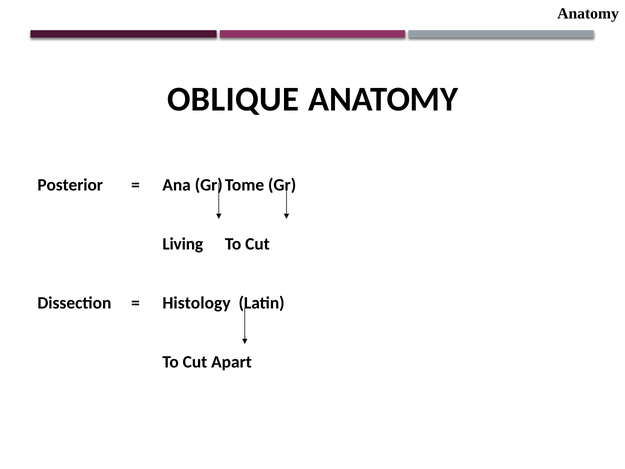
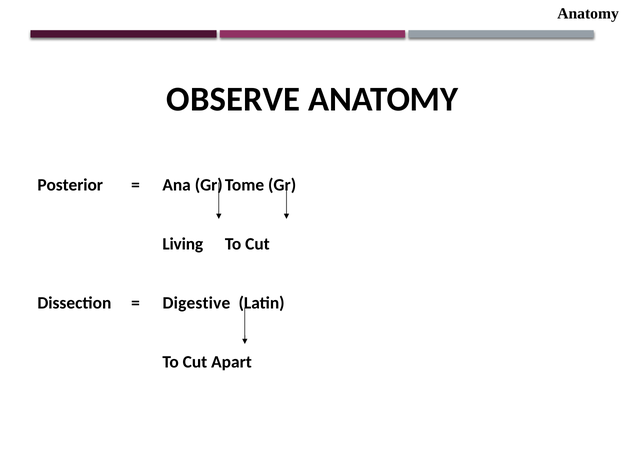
OBLIQUE: OBLIQUE -> OBSERVE (233, 99)
Histology: Histology -> Digestive (196, 303)
